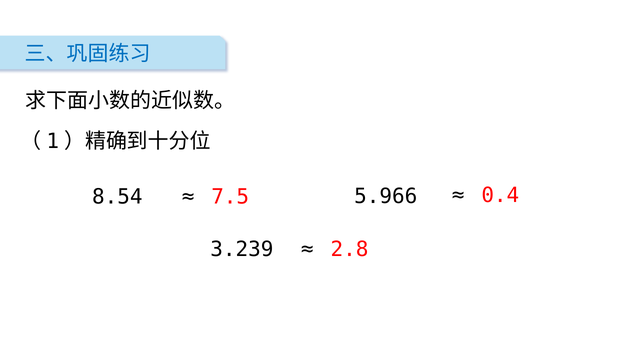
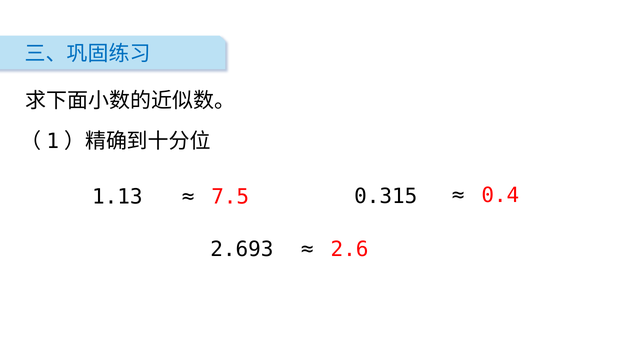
8.54: 8.54 -> 1.13 (117, 197)
5.966: 5.966 -> 0.315 (386, 196)
3.239: 3.239 -> 2.693 (242, 249)
2.8: 2.8 -> 2.6 (349, 249)
